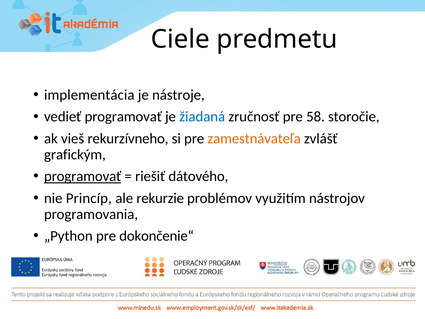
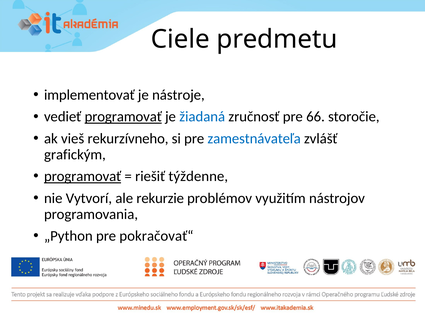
implementácia: implementácia -> implementovať (89, 95)
programovať underline: none -> present (123, 117)
58: 58 -> 66 (315, 117)
zamestnávateľa colour: orange -> blue (254, 138)
dátového: dátového -> týždenne (198, 176)
Princíp: Princíp -> Vytvorí (89, 198)
dokončenie“: dokončenie“ -> pokračovať“ (156, 236)
